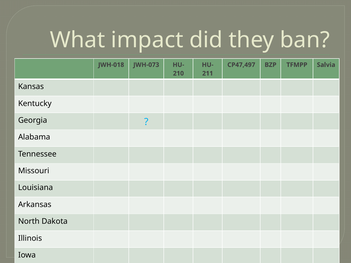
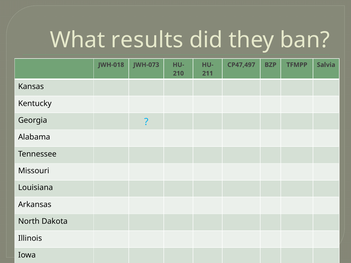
impact: impact -> results (147, 40)
